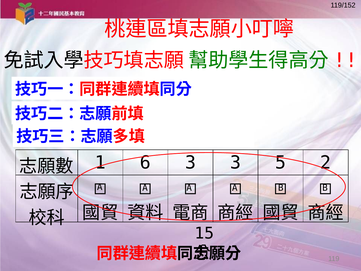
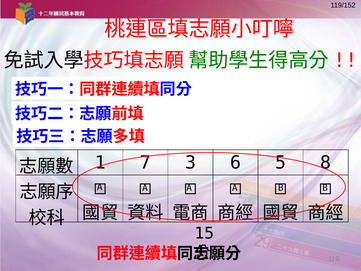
6: 6 -> 7 (145, 163)
3 3: 3 -> 6 (235, 163)
2: 2 -> 8 (326, 163)
